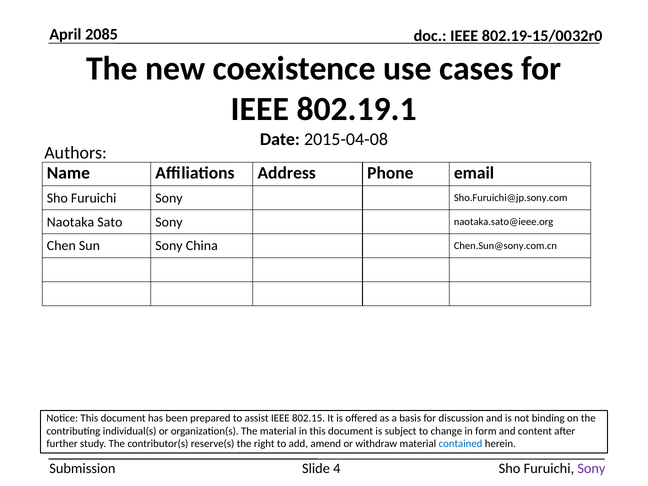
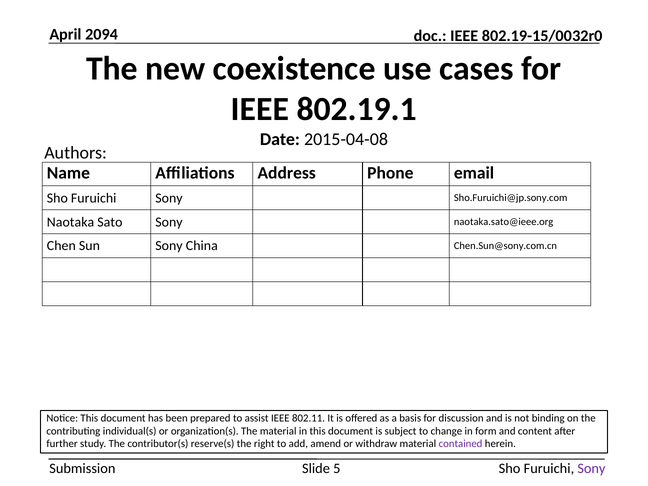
2085: 2085 -> 2094 (102, 34)
802.15: 802.15 -> 802.11 (309, 418)
contained colour: blue -> purple (461, 444)
4: 4 -> 5 (337, 469)
